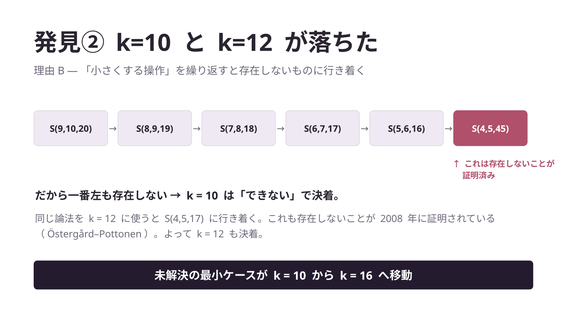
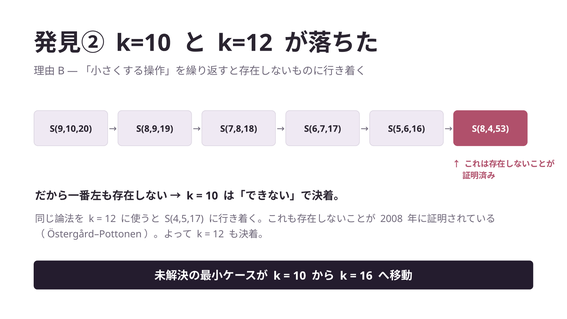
S(4,5,45: S(4,5,45 -> S(8,4,53 (490, 129)
